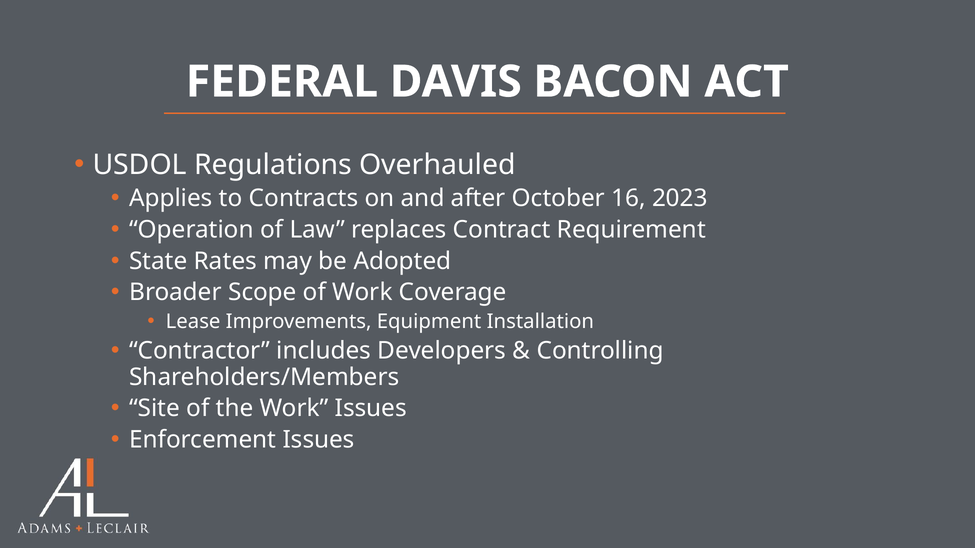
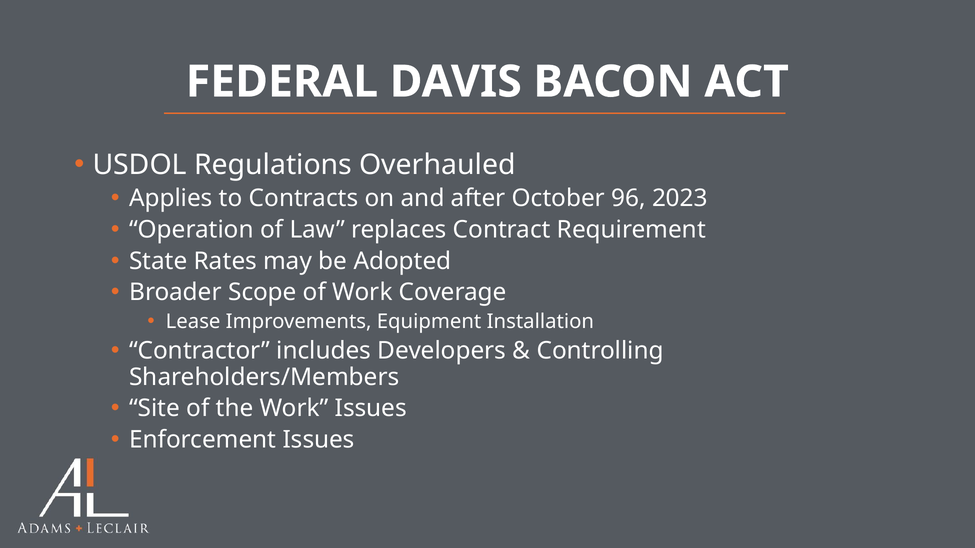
16: 16 -> 96 (628, 198)
